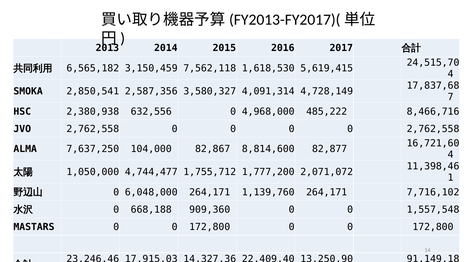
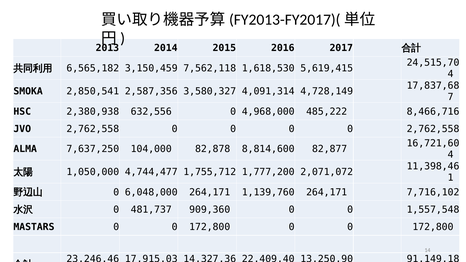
82,867: 82,867 -> 82,878 (213, 149)
668,188: 668,188 -> 481,737 (151, 210)
